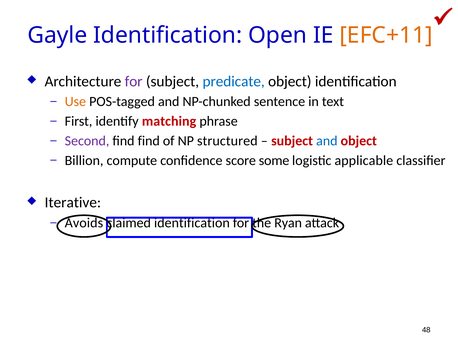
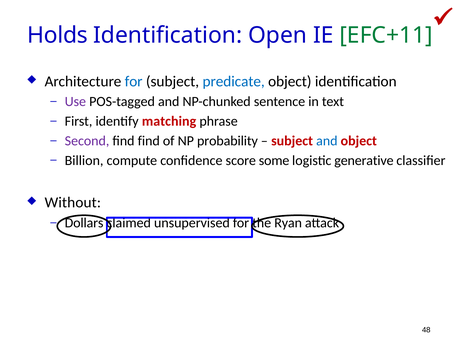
Gayle: Gayle -> Holds (57, 35)
EFC+11 colour: orange -> green (386, 35)
for colour: purple -> blue (134, 81)
Use colour: orange -> purple (75, 101)
structured: structured -> probability (227, 141)
applicable: applicable -> generative (364, 160)
Iterative: Iterative -> Without (73, 202)
Avoids: Avoids -> Dollars (84, 223)
identification: identification -> unsupervised (192, 223)
